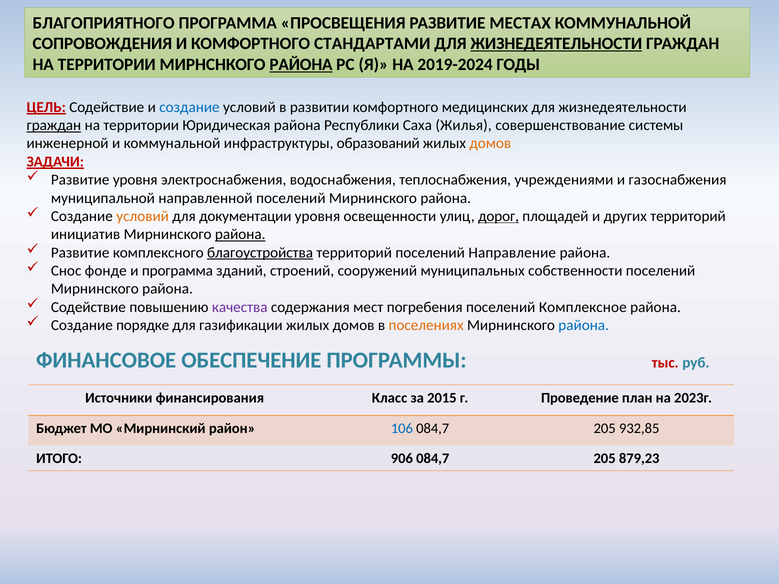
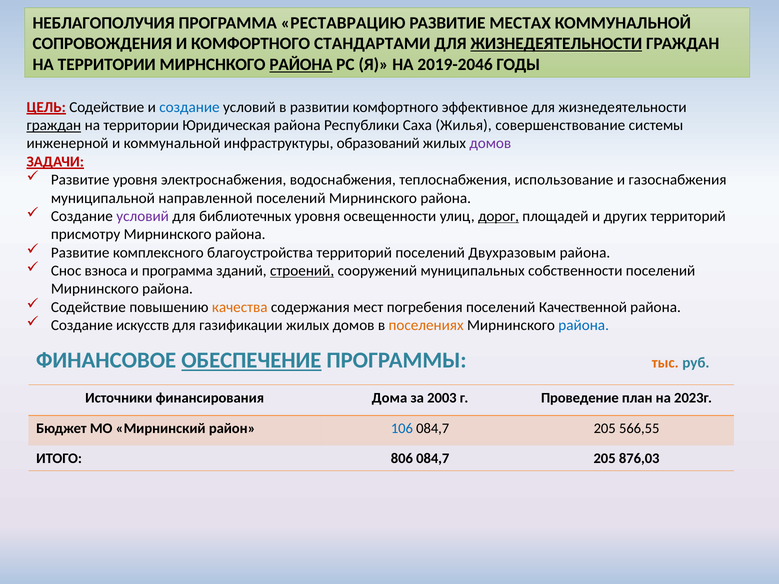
БЛАГОПРИЯТНОГО: БЛАГОПРИЯТНОГО -> НЕБЛАГОПОЛУЧИЯ (104, 23)
ПРОСВЕЩЕНИЯ: ПРОСВЕЩЕНИЯ -> РЕСТАВРАЦИЮ (343, 23)
2019-2024: 2019-2024 -> 2019-2046 (455, 64)
медицинских: медицинских -> эффективное (485, 107)
домов colour: orange -> purple (490, 144)
учреждениями: учреждениями -> использование (564, 180)
условий colour: orange -> purple (143, 216)
документации: документации -> библиотечных (245, 216)
инициатив: инициатив -> присмотру (86, 234)
района underline: present -> none (240, 234)
благоустройства underline: present -> none (260, 253)
Направление: Направление -> Двухразовым (512, 253)
фонде: фонде -> взноса (106, 271)
строений underline: none -> present (302, 271)
качества colour: purple -> orange (240, 307)
Комплексное: Комплексное -> Качественной (583, 307)
порядке: порядке -> искусств (143, 325)
ОБЕСПЕЧЕНИЕ underline: none -> present (251, 360)
тыс colour: red -> orange (665, 363)
Класс: Класс -> Дома (389, 398)
2015: 2015 -> 2003 (442, 398)
932,85: 932,85 -> 566,55 (639, 429)
906: 906 -> 806 (402, 459)
879,23: 879,23 -> 876,03 (639, 459)
